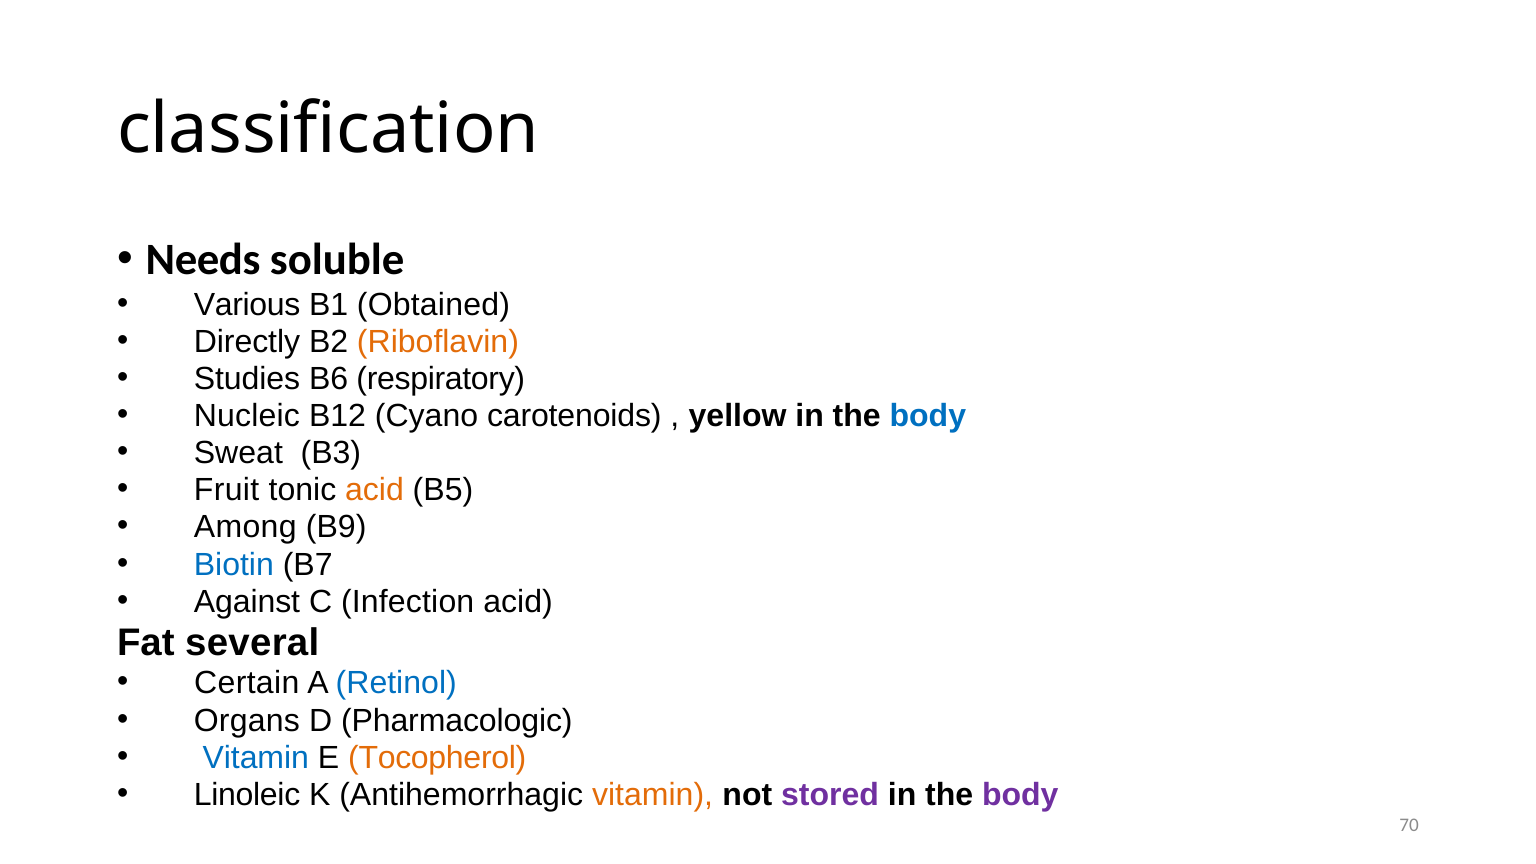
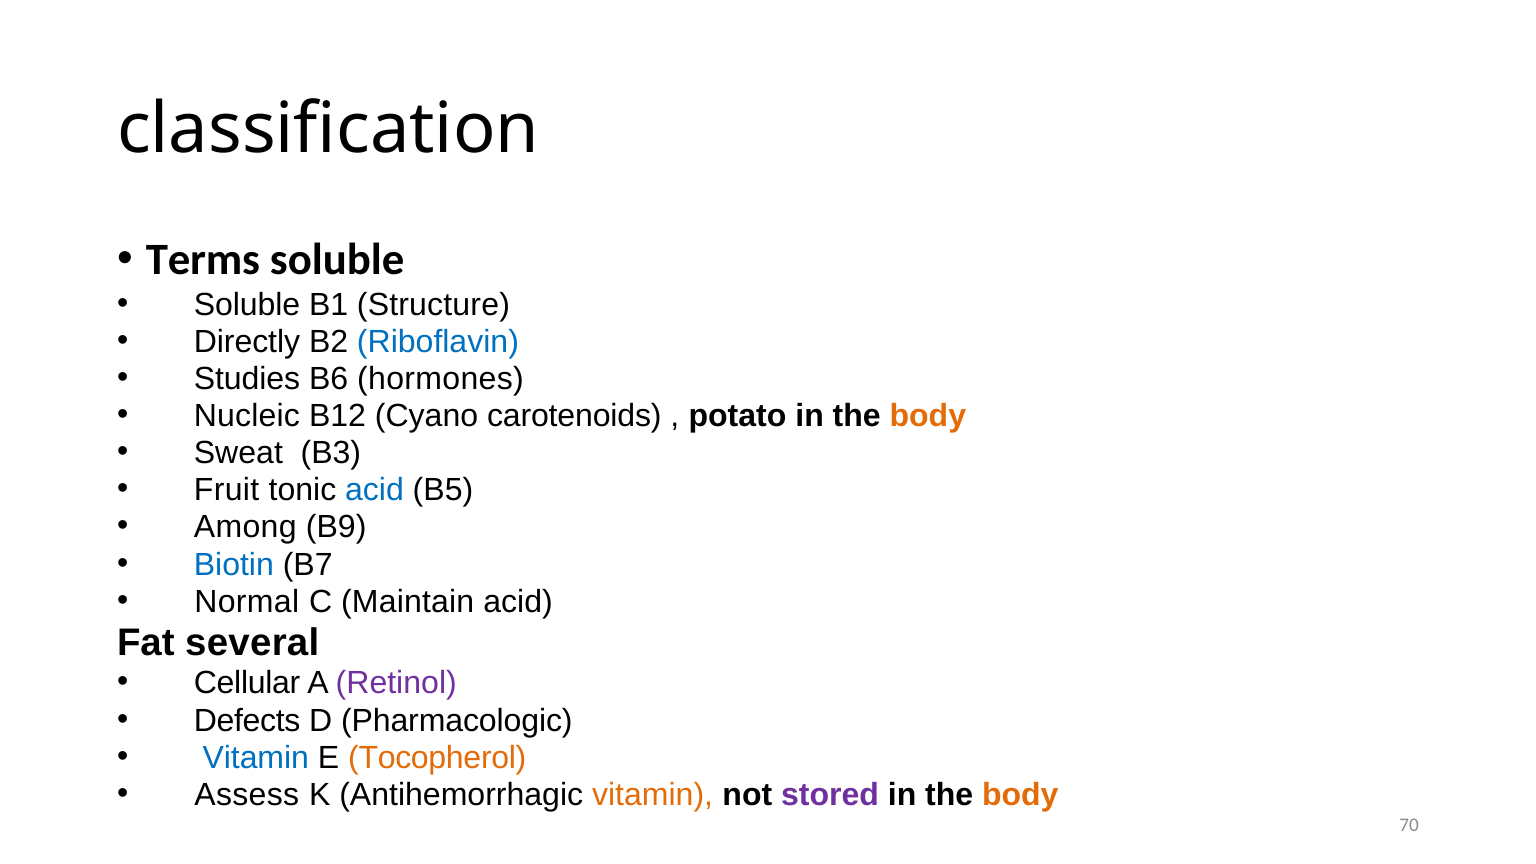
Needs: Needs -> Terms (203, 260)
Various: Various -> Soluble (247, 305)
Obtained: Obtained -> Structure (433, 305)
Riboflavin colour: orange -> blue (438, 342)
respiratory: respiratory -> hormones (440, 379)
yellow: yellow -> potato (738, 416)
body colour: blue -> orange (928, 416)
acid colour: orange -> blue (375, 490)
Against: Against -> Normal (247, 602)
Infection: Infection -> Maintain (408, 602)
Certain: Certain -> Cellular (247, 683)
Retinol colour: blue -> purple (396, 683)
Organs: Organs -> Defects (247, 721)
Linoleic: Linoleic -> Assess (247, 795)
body colour: purple -> orange (1020, 795)
